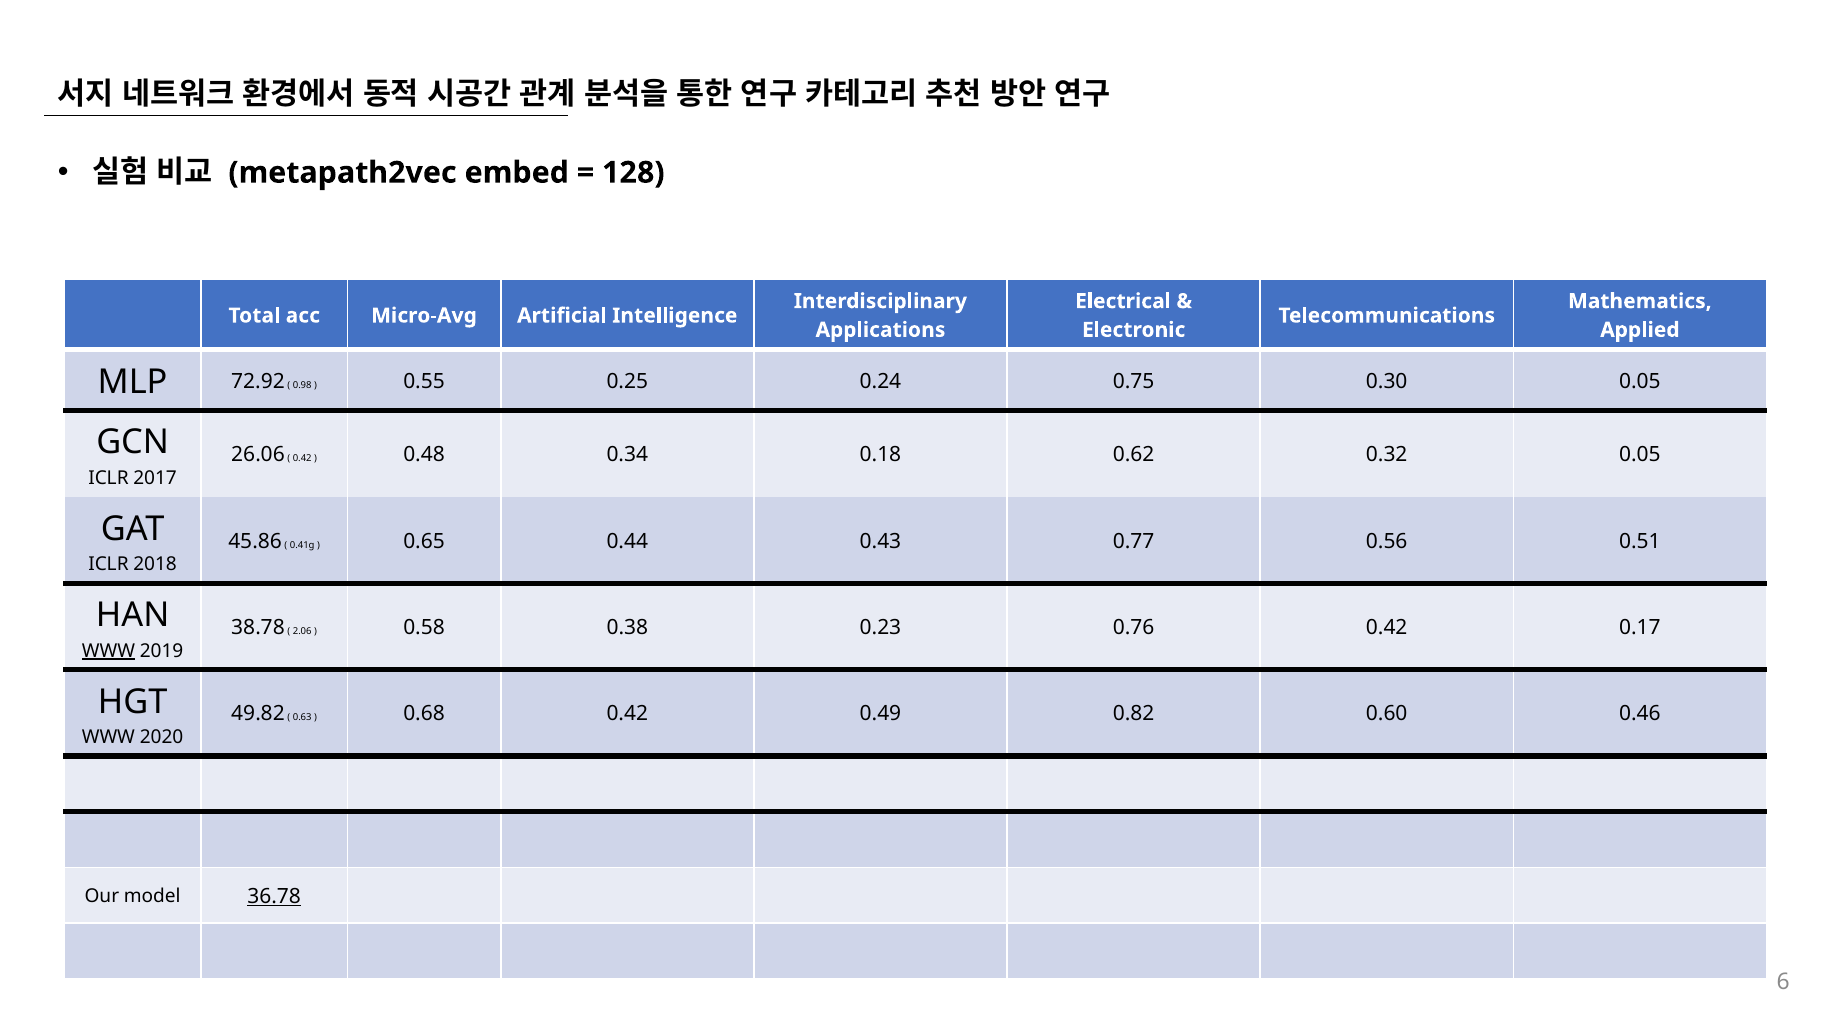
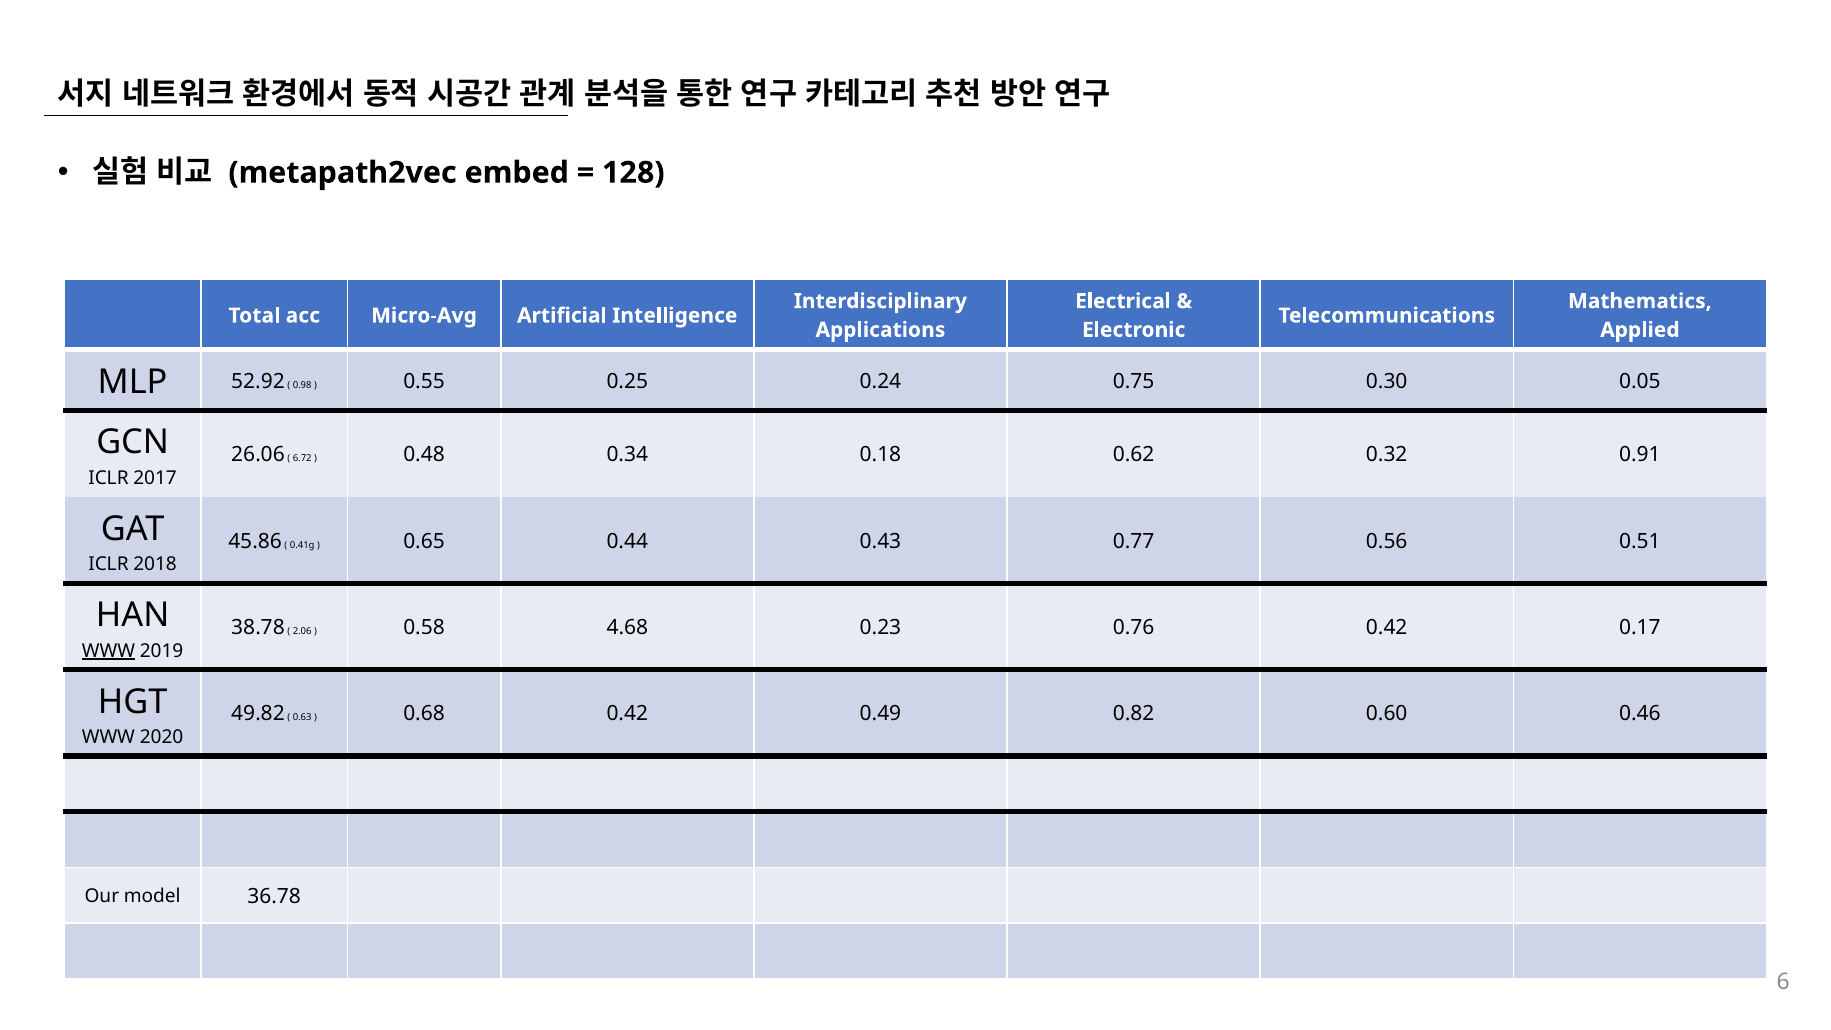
72.92: 72.92 -> 52.92 (258, 381)
0.42: 0.42 -> 6.72 (302, 459)
0.32 0.05: 0.05 -> 0.91 (1640, 455)
0.38: 0.38 -> 4.68 (627, 628)
36.78 underline: present -> none (274, 896)
